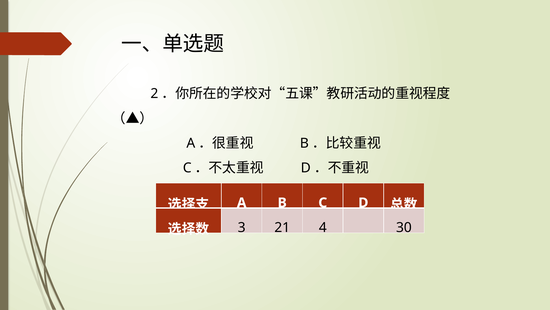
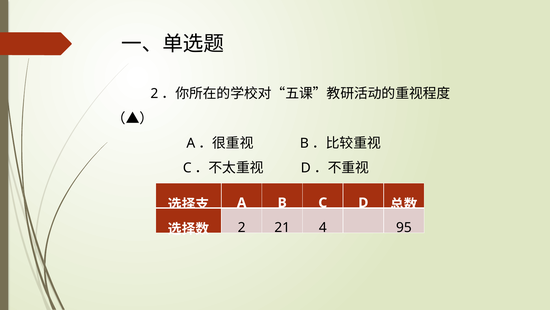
3: 3 -> 2 (242, 227)
30: 30 -> 95 (404, 227)
